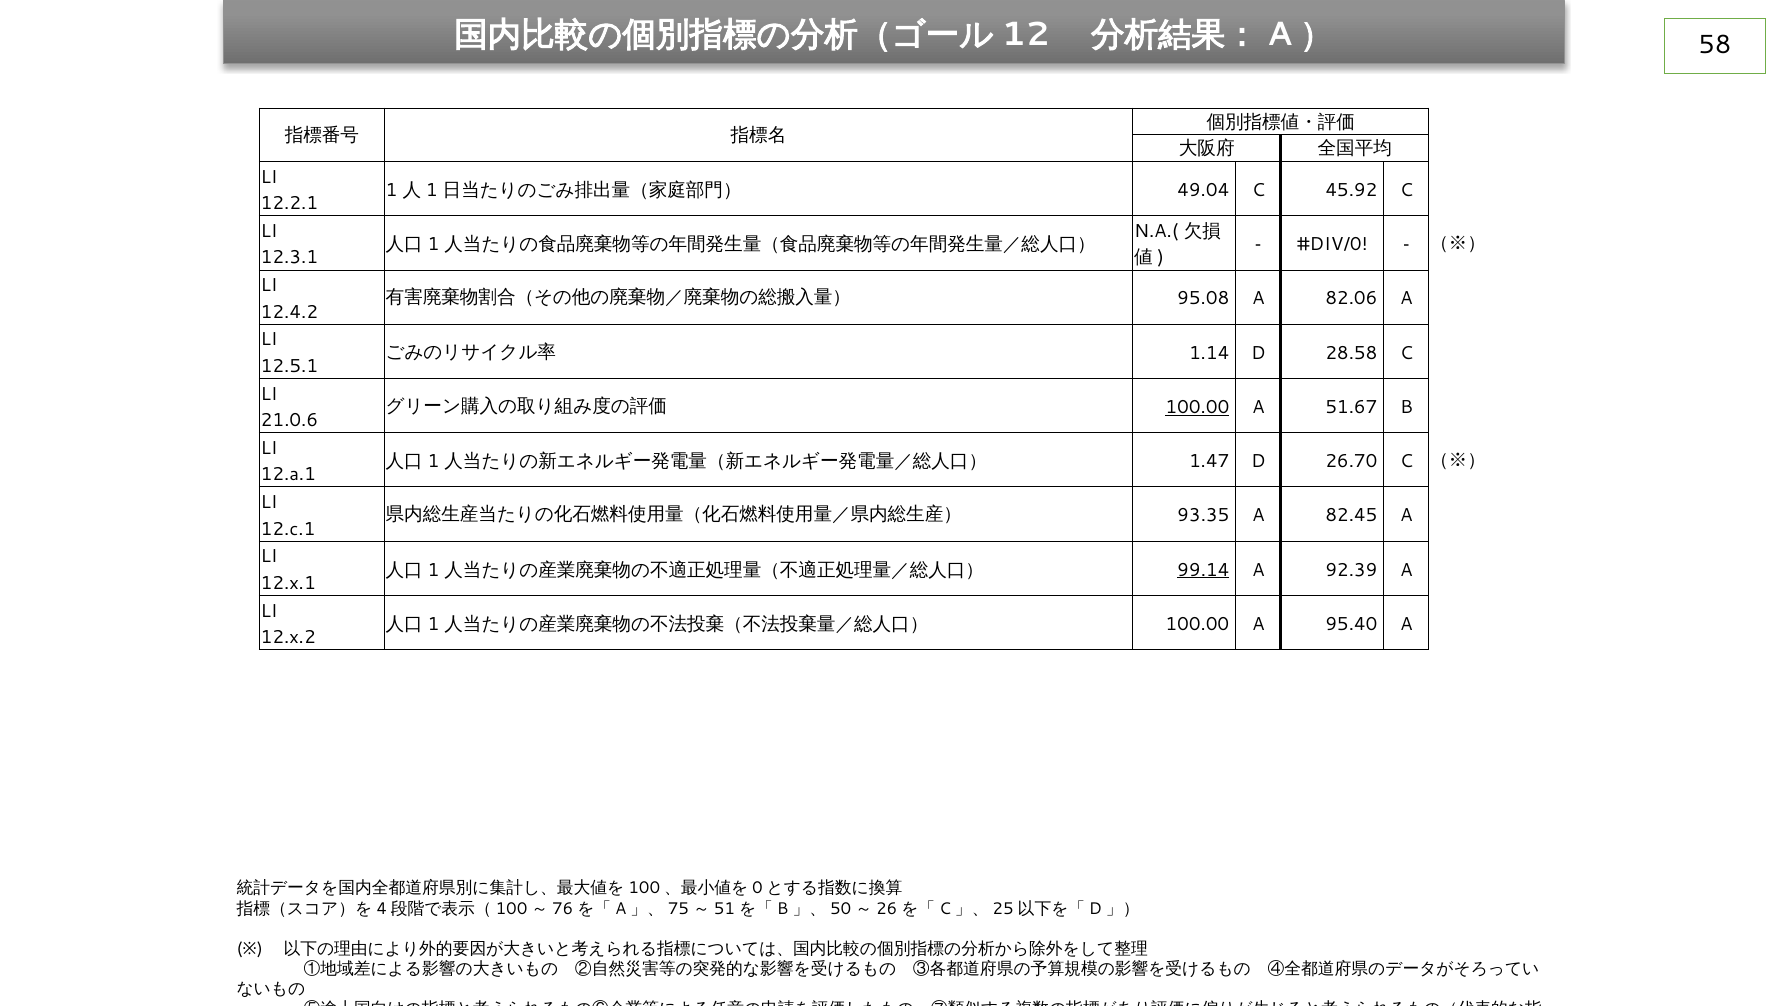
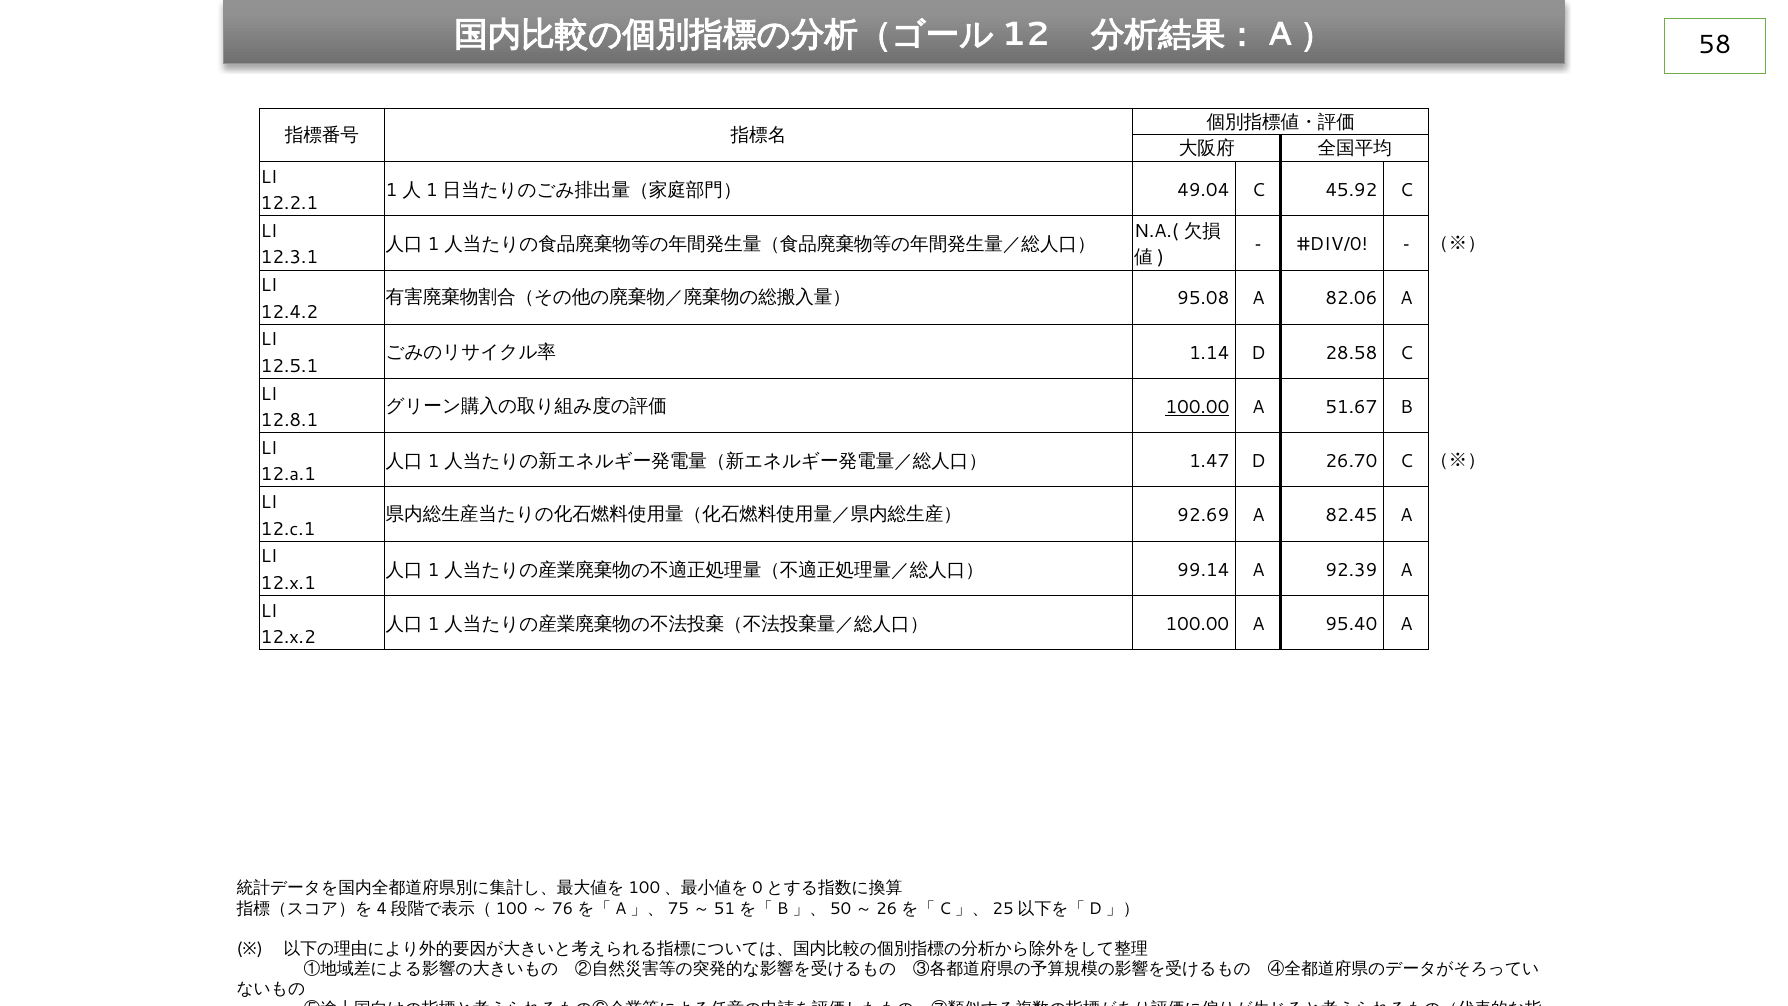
21.0.6: 21.0.6 -> 12.8.1 (289, 420)
93.35: 93.35 -> 92.69 (1203, 516)
99.14 underline: present -> none (1203, 570)
